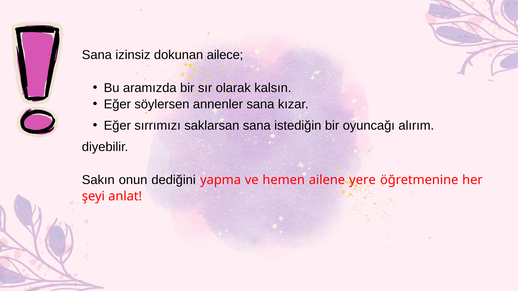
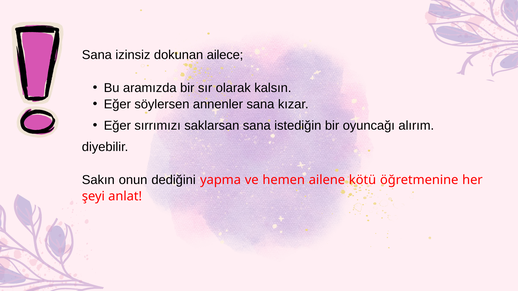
yere: yere -> kötü (363, 180)
